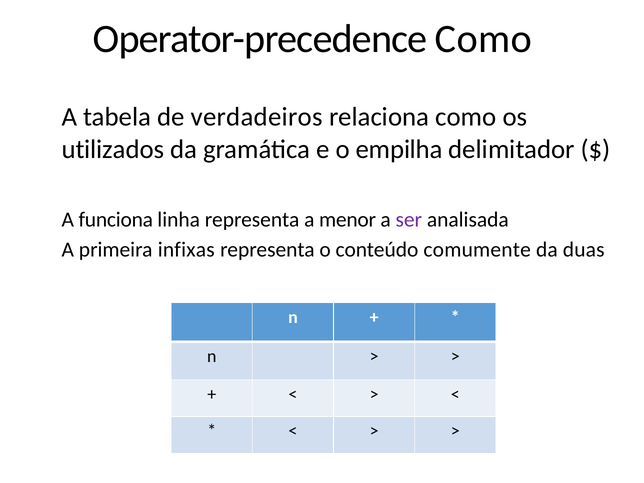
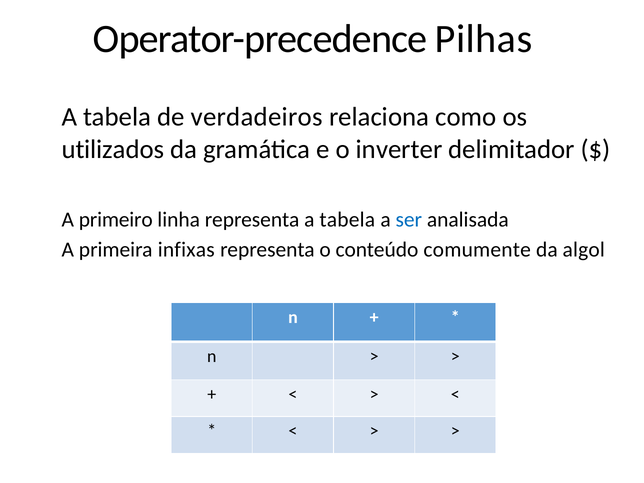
Operator-precedence Como: Como -> Pilhas (484, 39)
empilha: empilha -> inverter (399, 149)
funciona: funciona -> primeiro (116, 220)
representa a menor: menor -> tabela (347, 220)
ser colour: purple -> blue (409, 220)
duas: duas -> algol (584, 250)
